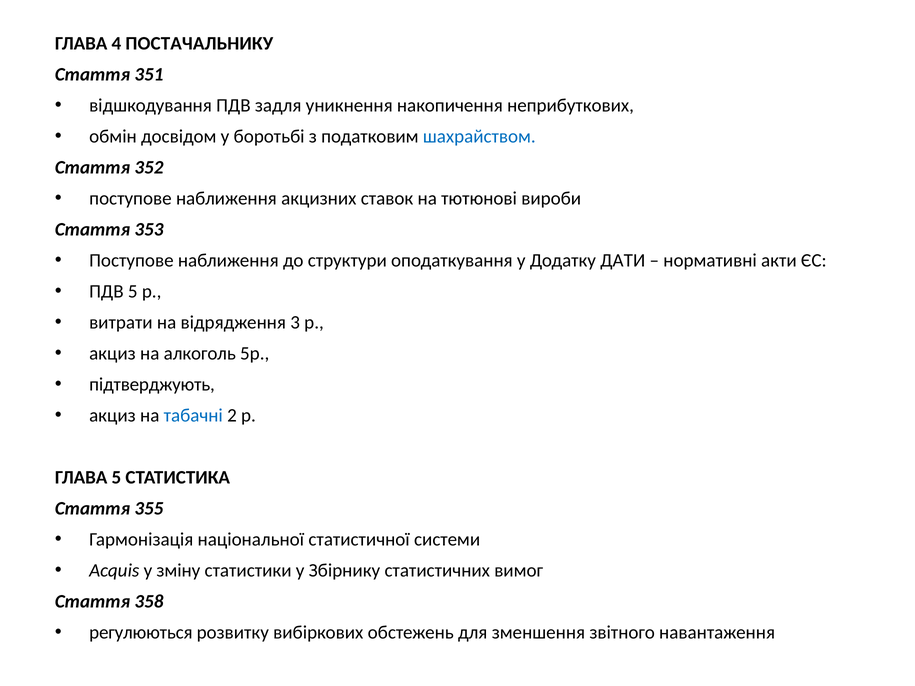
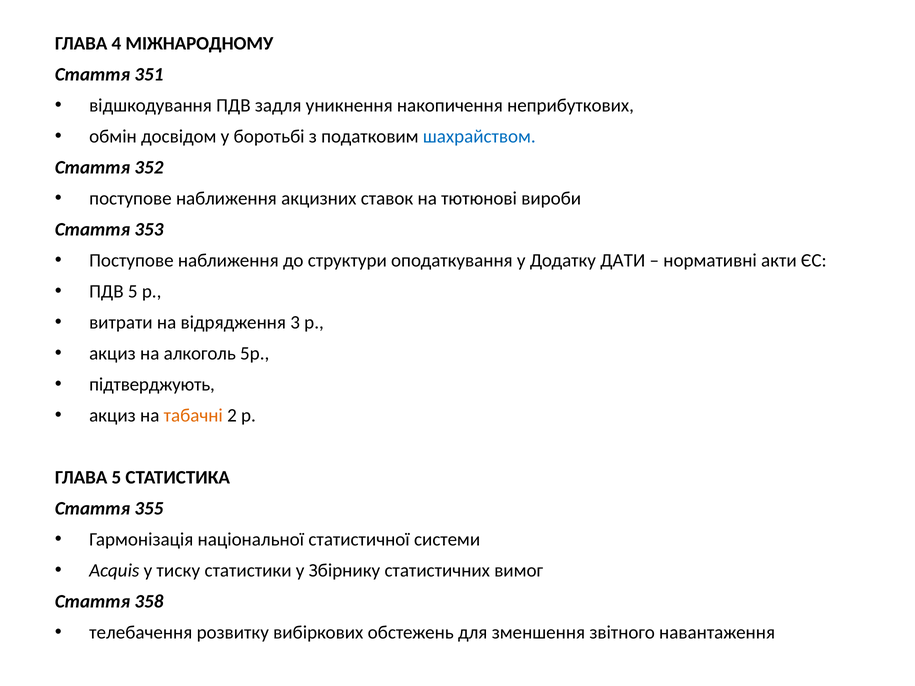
ПОСТАЧАЛЬНИКУ: ПОСТАЧАЛЬНИКУ -> МІЖНАРОДНОМУ (199, 43)
табачні colour: blue -> orange (193, 416)
зміну: зміну -> тиску (178, 571)
регулюються: регулюються -> телебачення (141, 633)
